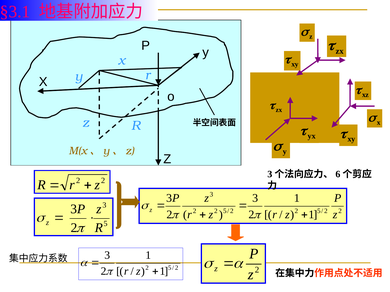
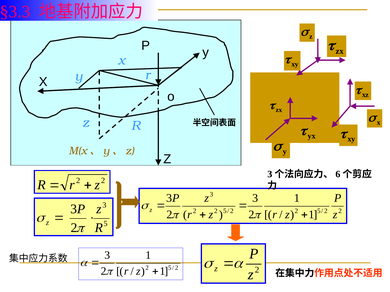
§3.1: §3.1 -> §3.3 (15, 12)
